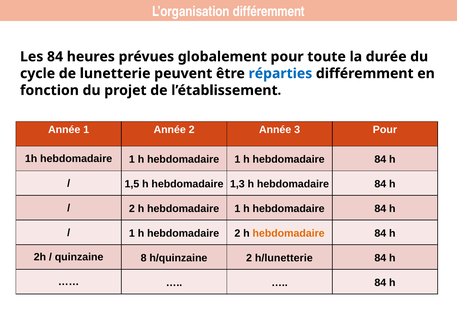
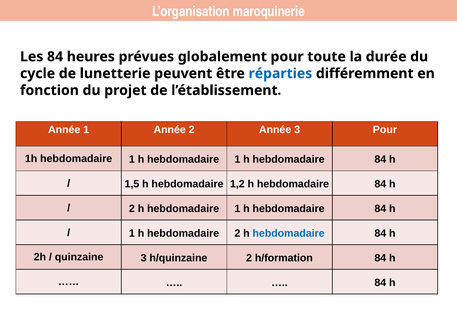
L’organisation différemment: différemment -> maroquinerie (269, 11)
1,3: 1,3 -> 1,2 (237, 184)
hebdomadaire colour: orange -> blue (289, 234)
quinzaine 8: 8 -> 3 (144, 258)
h/lunetterie: h/lunetterie -> h/formation (284, 258)
